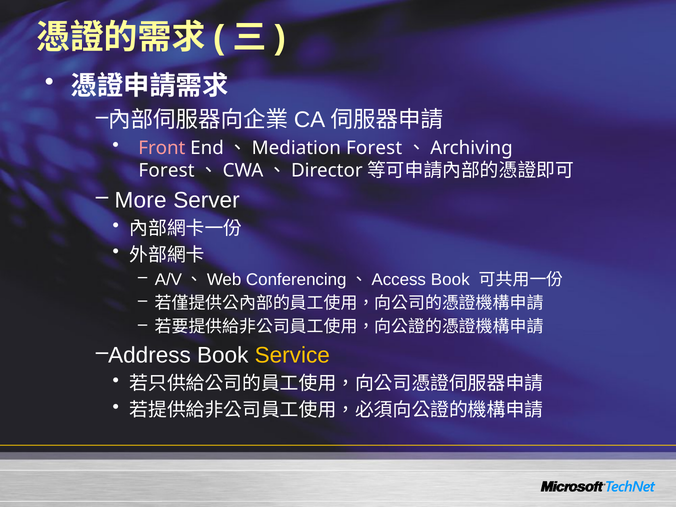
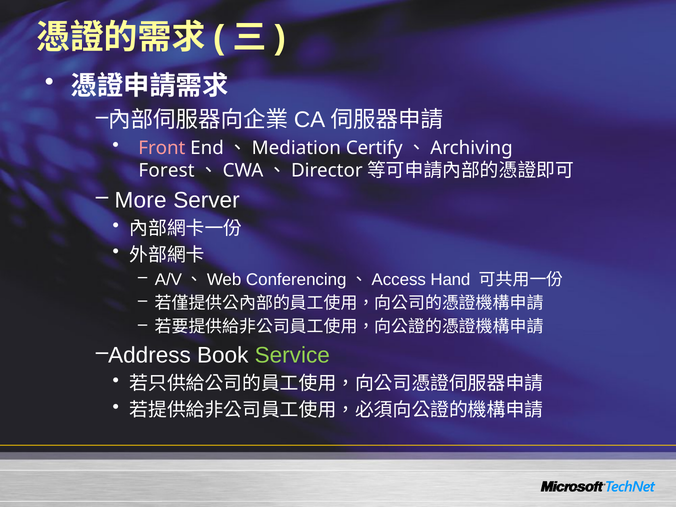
Forest: Forest -> Certify (374, 148)
Conferencing、Access Book: Book -> Hand (450, 279)
Service colour: yellow -> light green (292, 355)
